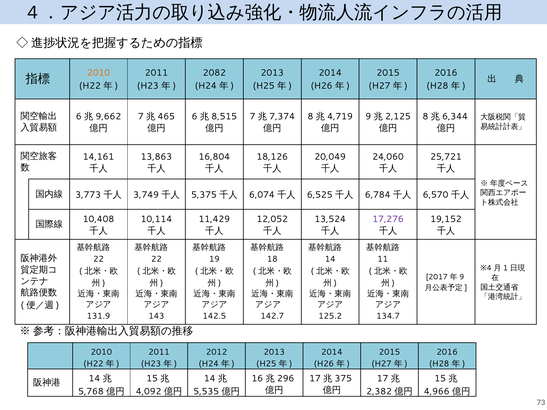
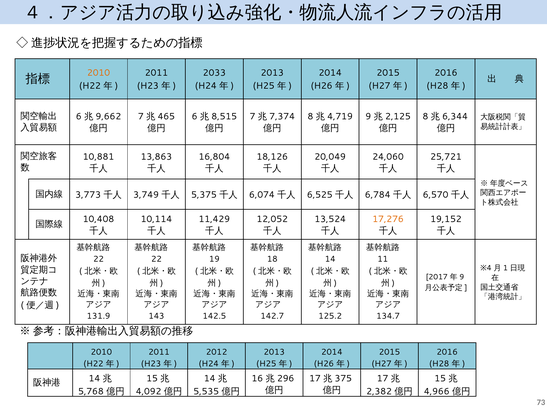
2082: 2082 -> 2033 (214, 73)
14,161: 14,161 -> 10,881 (98, 157)
17,276 colour: purple -> orange (388, 219)
